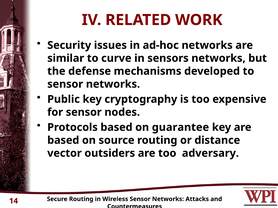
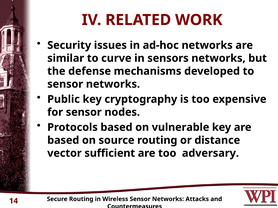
guarantee: guarantee -> vulnerable (181, 128)
outsiders: outsiders -> sufficient (110, 154)
